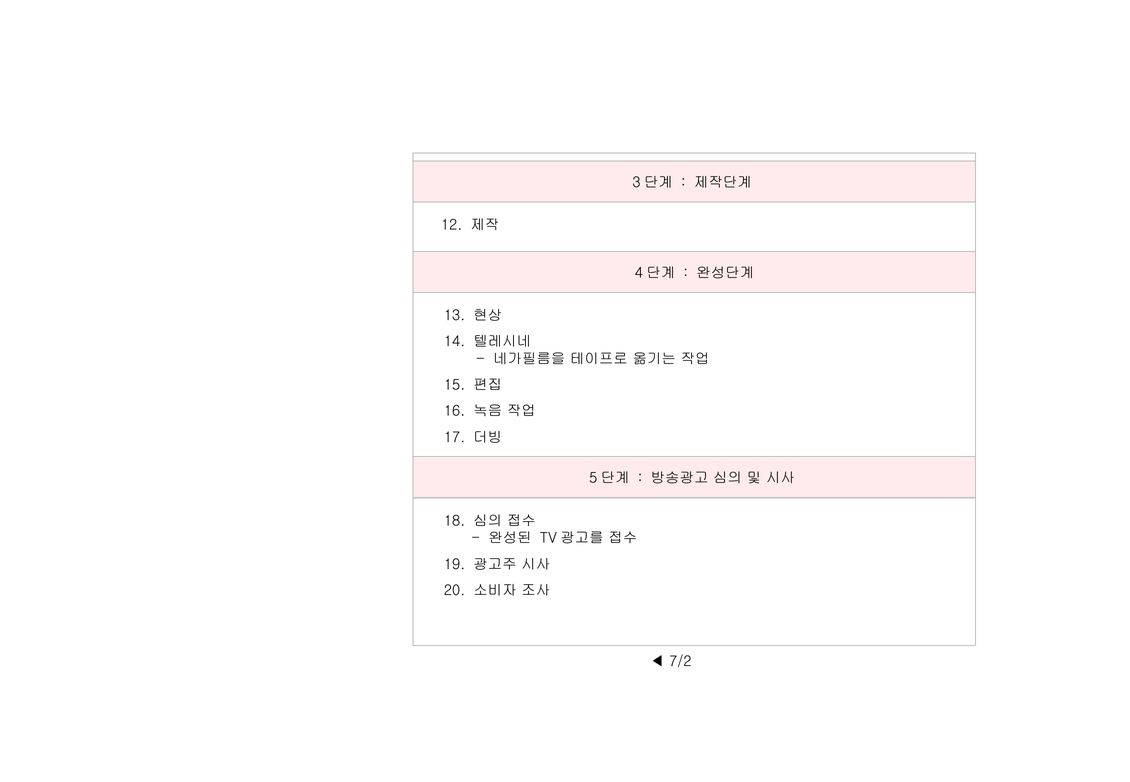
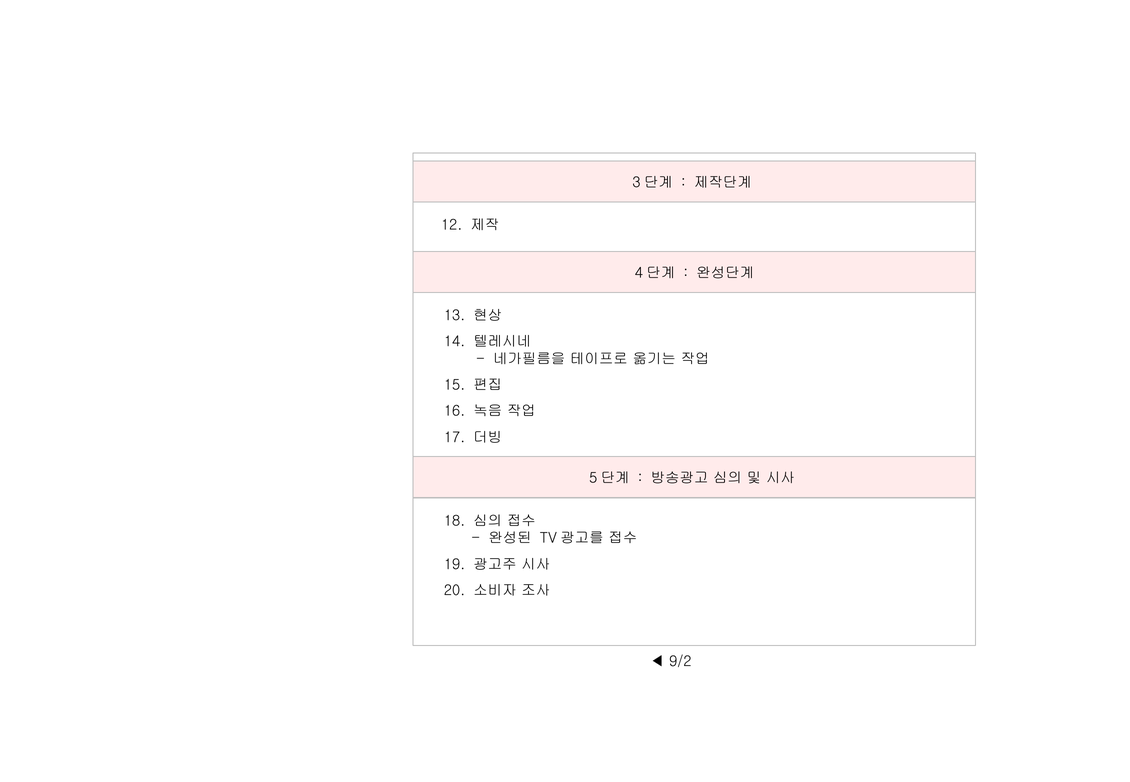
7/2: 7/2 -> 9/2 (680, 662)
